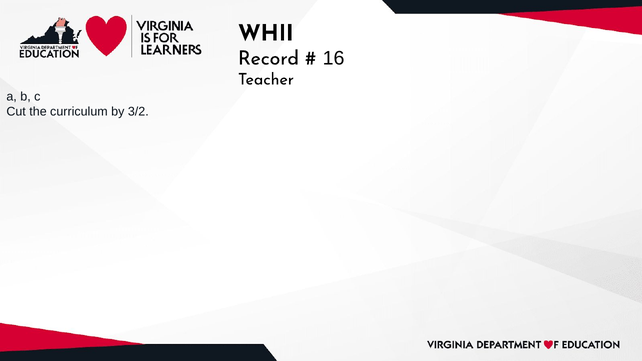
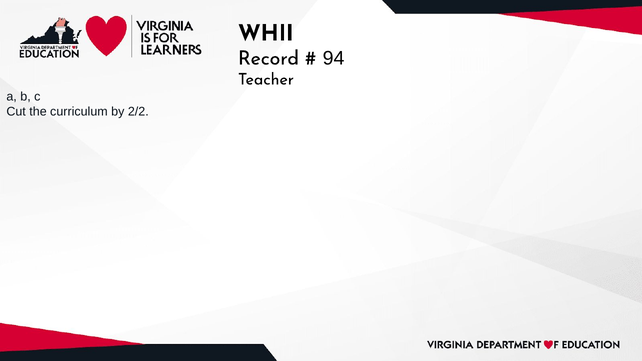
16: 16 -> 94 (334, 58)
3/2: 3/2 -> 2/2 (138, 112)
